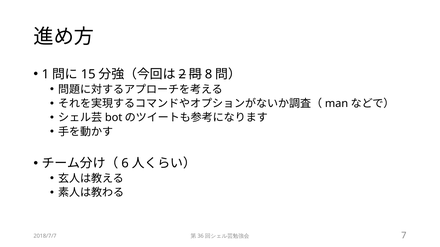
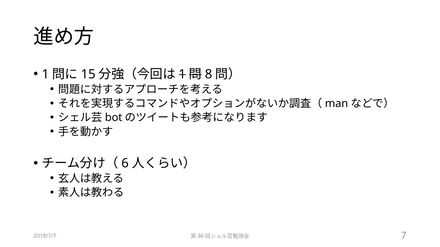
2: 2 -> 1 (182, 74)
